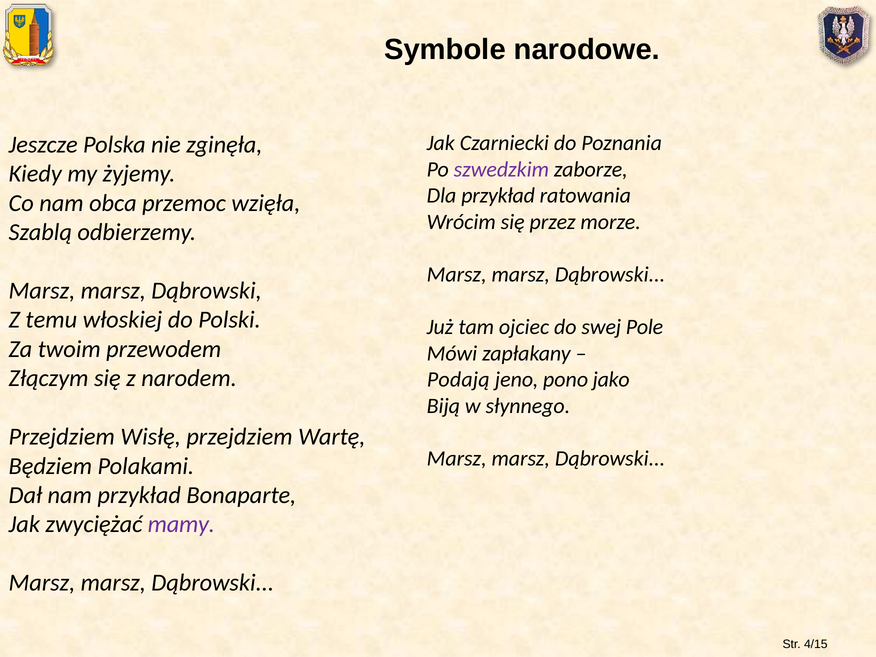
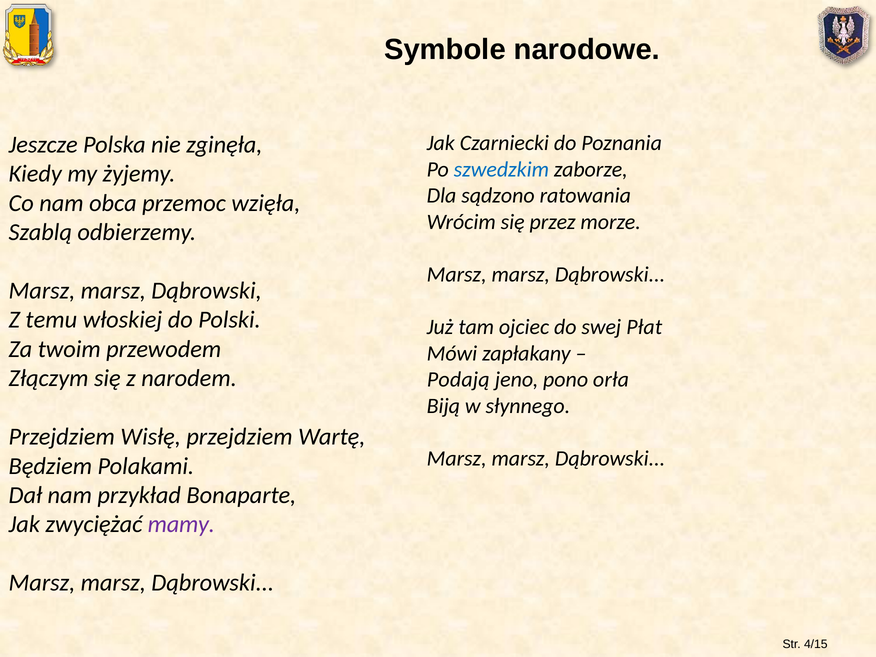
szwedzkim colour: purple -> blue (501, 169)
Dla przykład: przykład -> sądzono (498, 196)
Pole: Pole -> Płat (644, 327)
jako: jako -> orła (611, 380)
